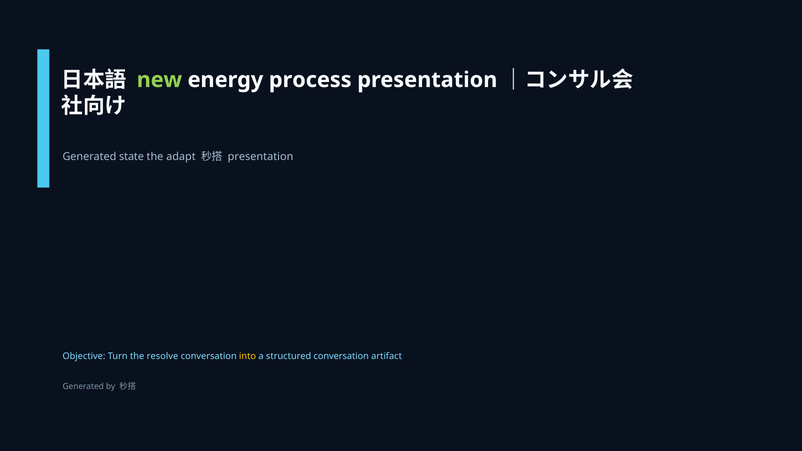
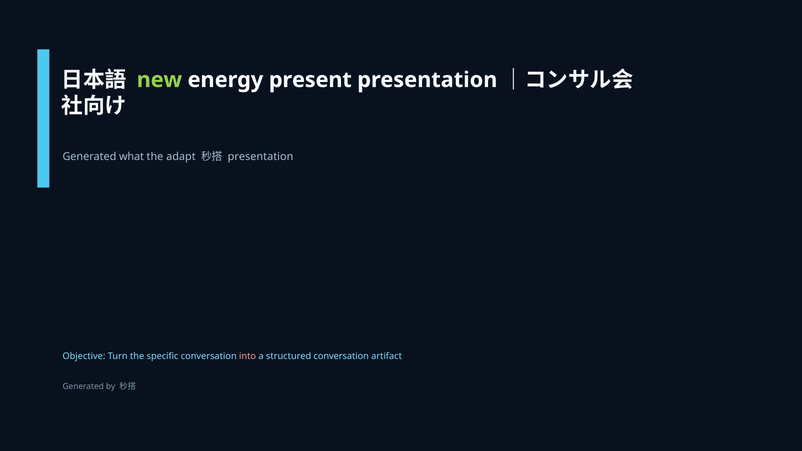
process: process -> present (310, 80)
state: state -> what (132, 157)
resolve: resolve -> specific (163, 356)
into colour: yellow -> pink (248, 356)
